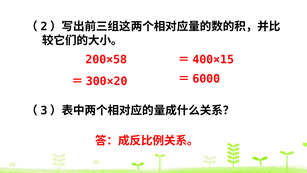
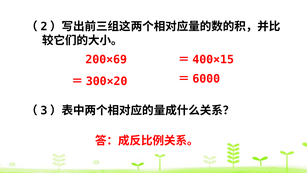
200×58: 200×58 -> 200×69 (106, 59)
